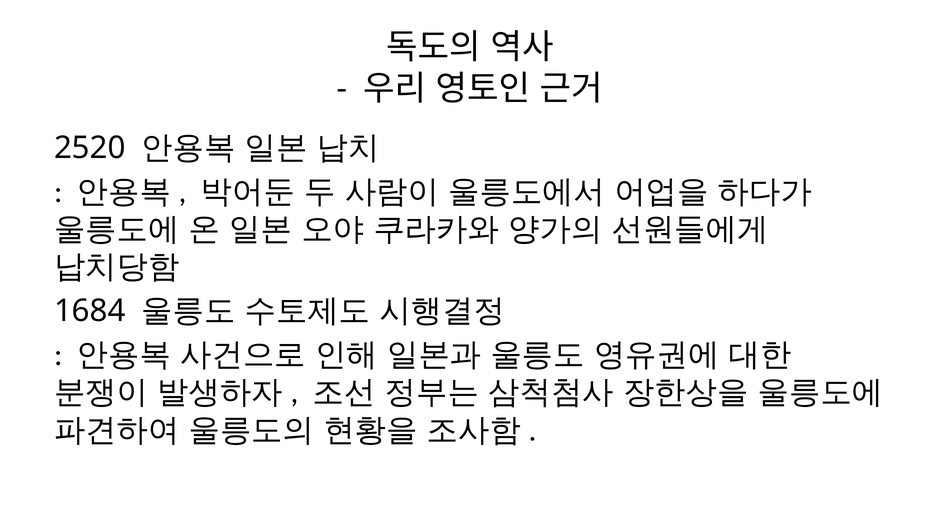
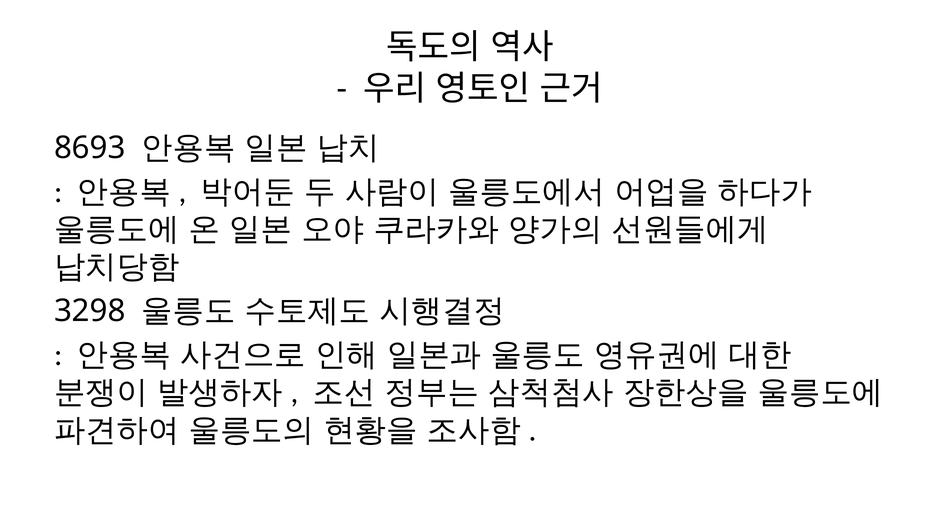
2520: 2520 -> 8693 (90, 148)
1684: 1684 -> 3298 (90, 311)
